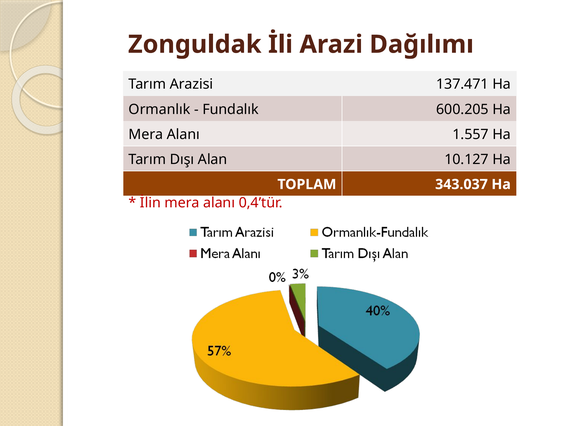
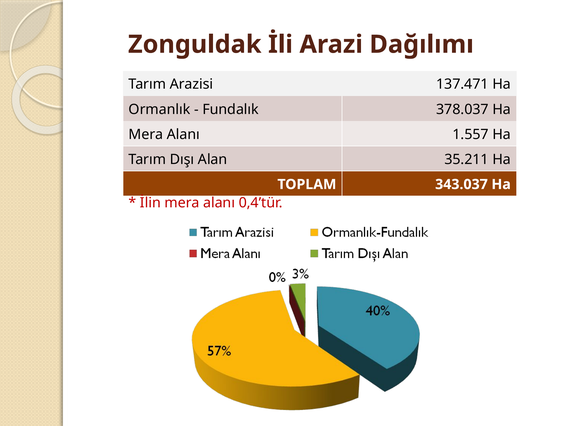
600.205: 600.205 -> 378.037 (462, 109)
10.127: 10.127 -> 35.211 (467, 159)
